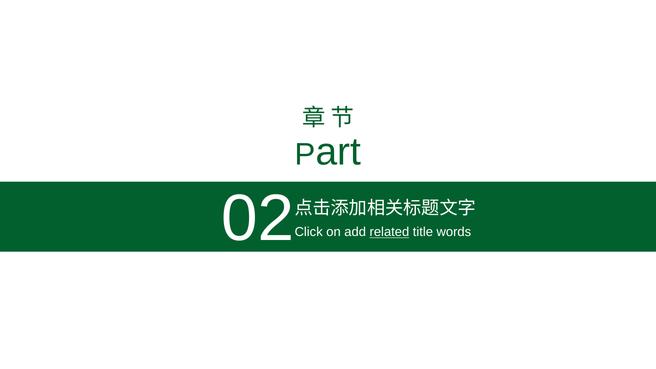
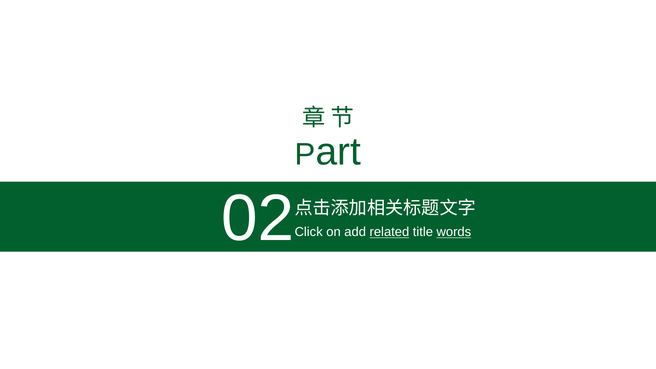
words underline: none -> present (454, 232)
